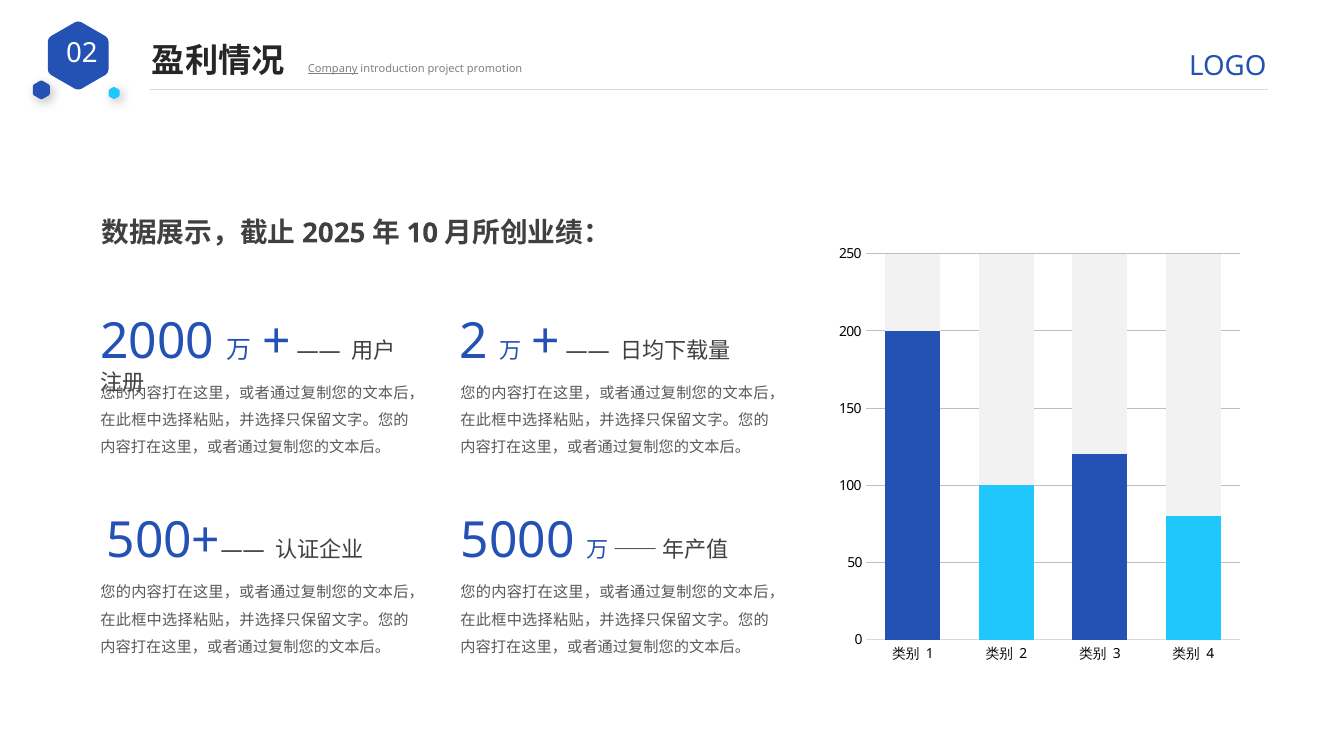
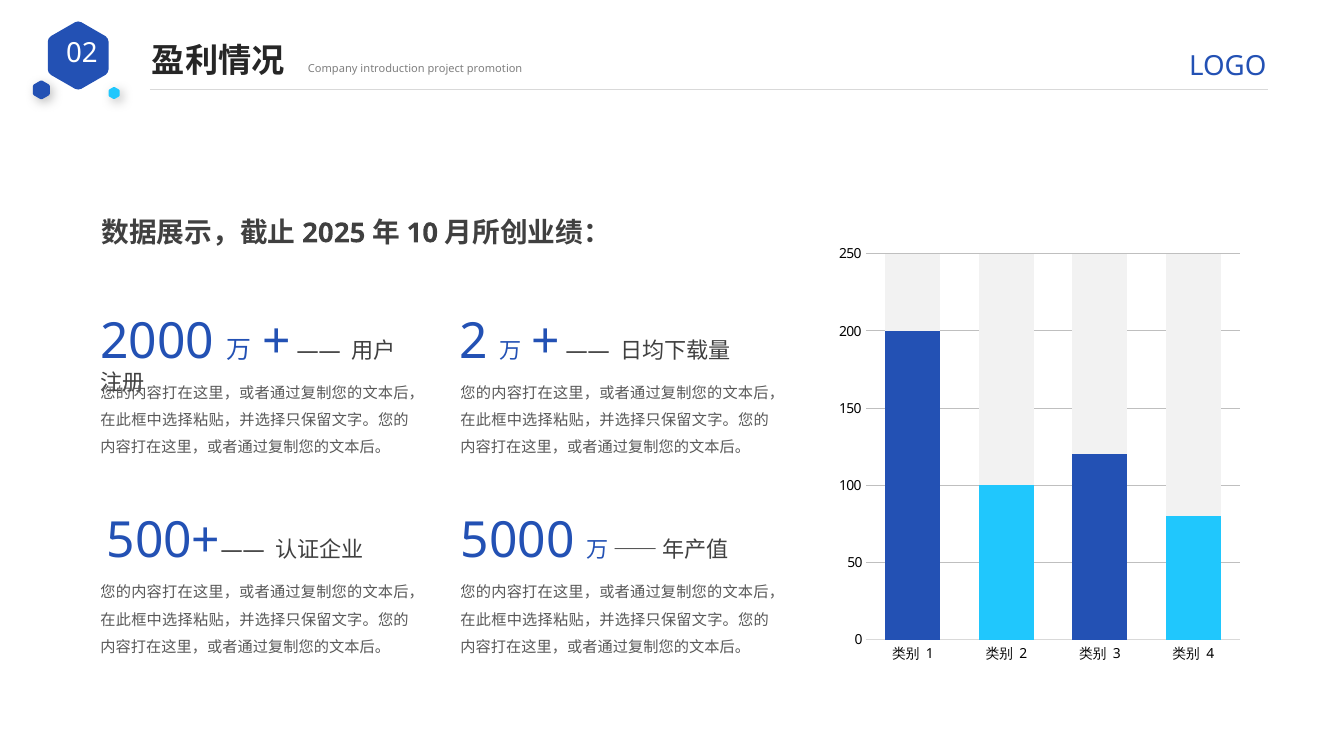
Company underline: present -> none (333, 69)
